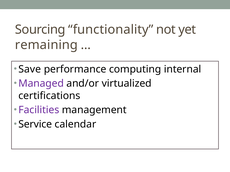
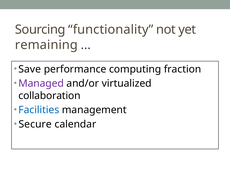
internal: internal -> fraction (183, 69)
certifications: certifications -> collaboration (49, 96)
Facilities colour: purple -> blue (39, 110)
Service: Service -> Secure (35, 125)
